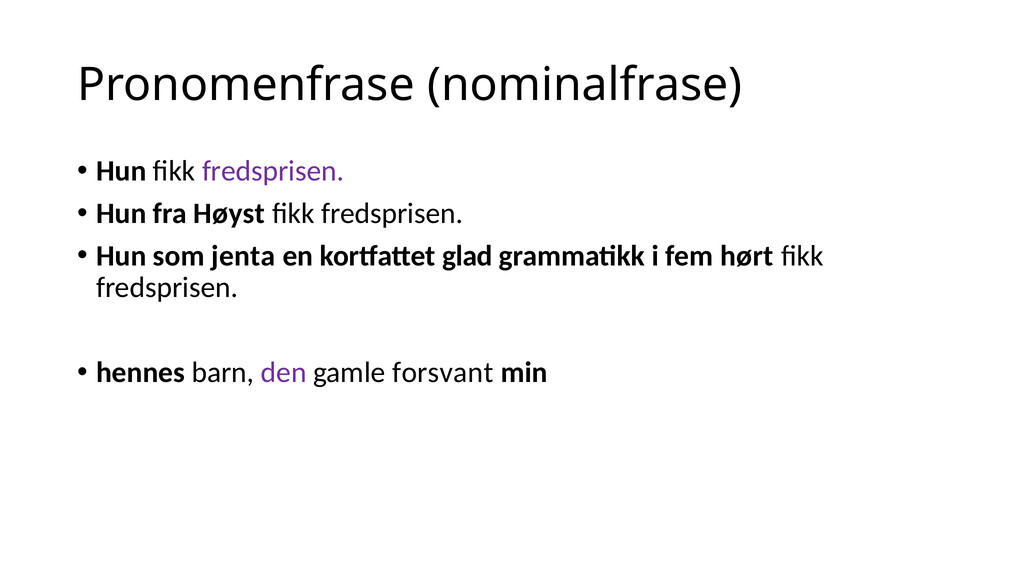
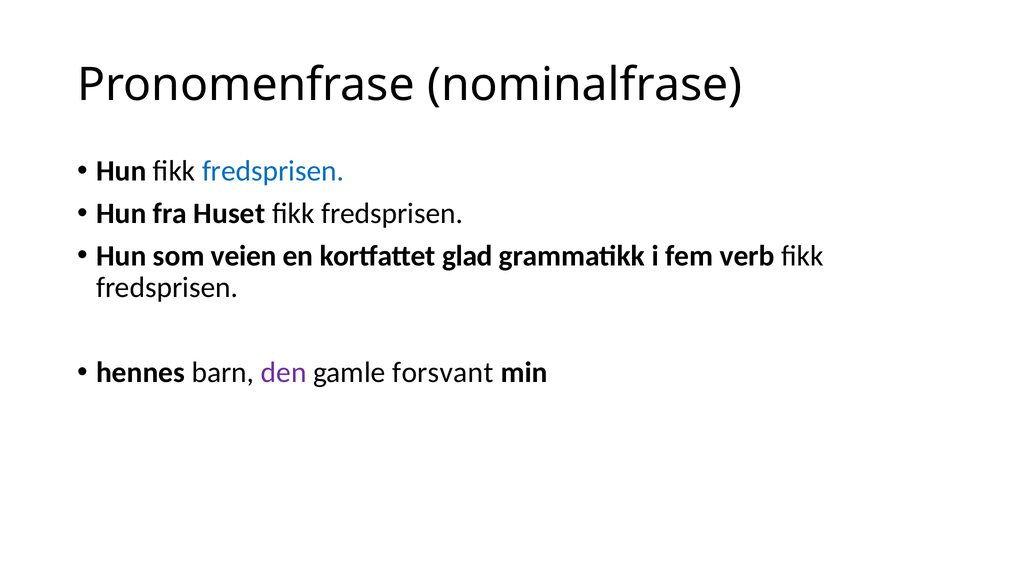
fredsprisen colour: purple -> blue (273, 171)
Høyst: Høyst -> Huset (229, 214)
jenta: jenta -> veien (244, 256)
hørt: hørt -> verb (747, 256)
